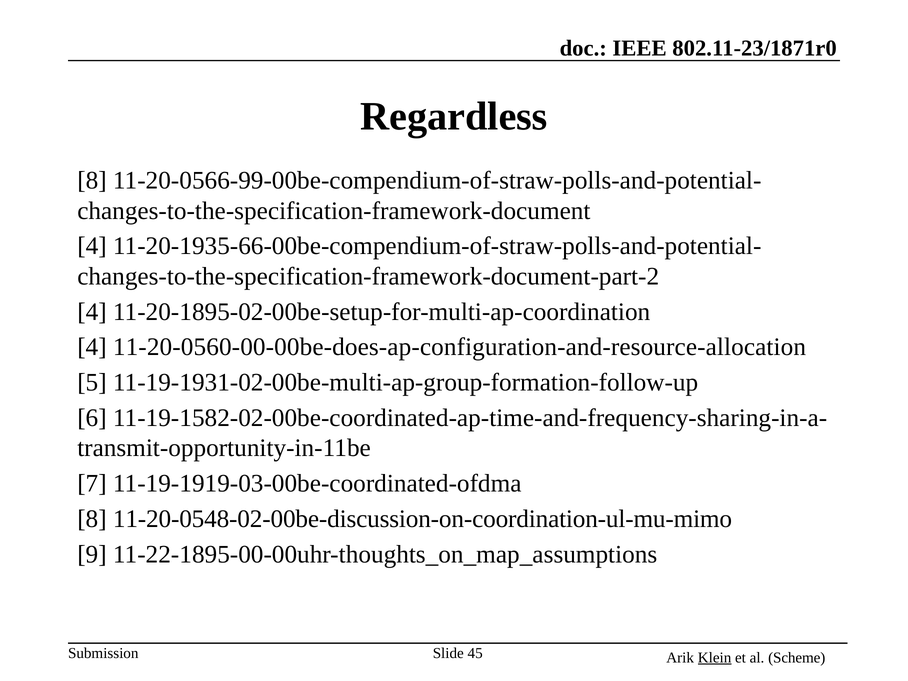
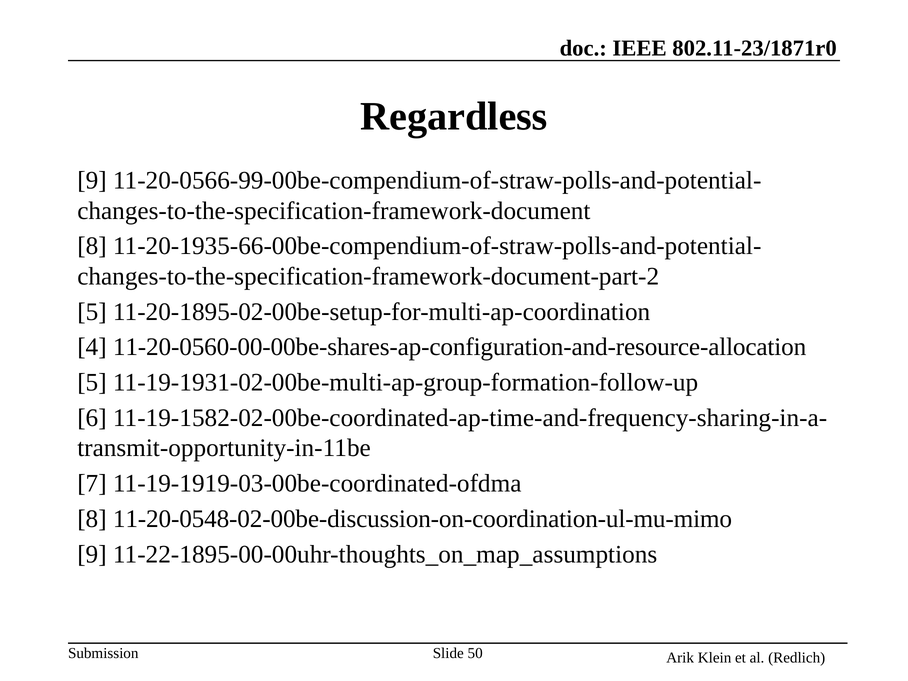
8: 8 -> 9 (92, 180)
4: 4 -> 8 (92, 246)
4: 4 -> 5 (92, 312)
11-20-0560-00-00be-does-ap-configuration-and-resource-allocation: 11-20-0560-00-00be-does-ap-configuration-and-resource-allocation -> 11-20-0560-00-00be-shares-ap-configuration-and-resource-allocation (460, 347)
45: 45 -> 50 (475, 653)
Klein underline: present -> none (715, 658)
Scheme: Scheme -> Redlich (797, 658)
